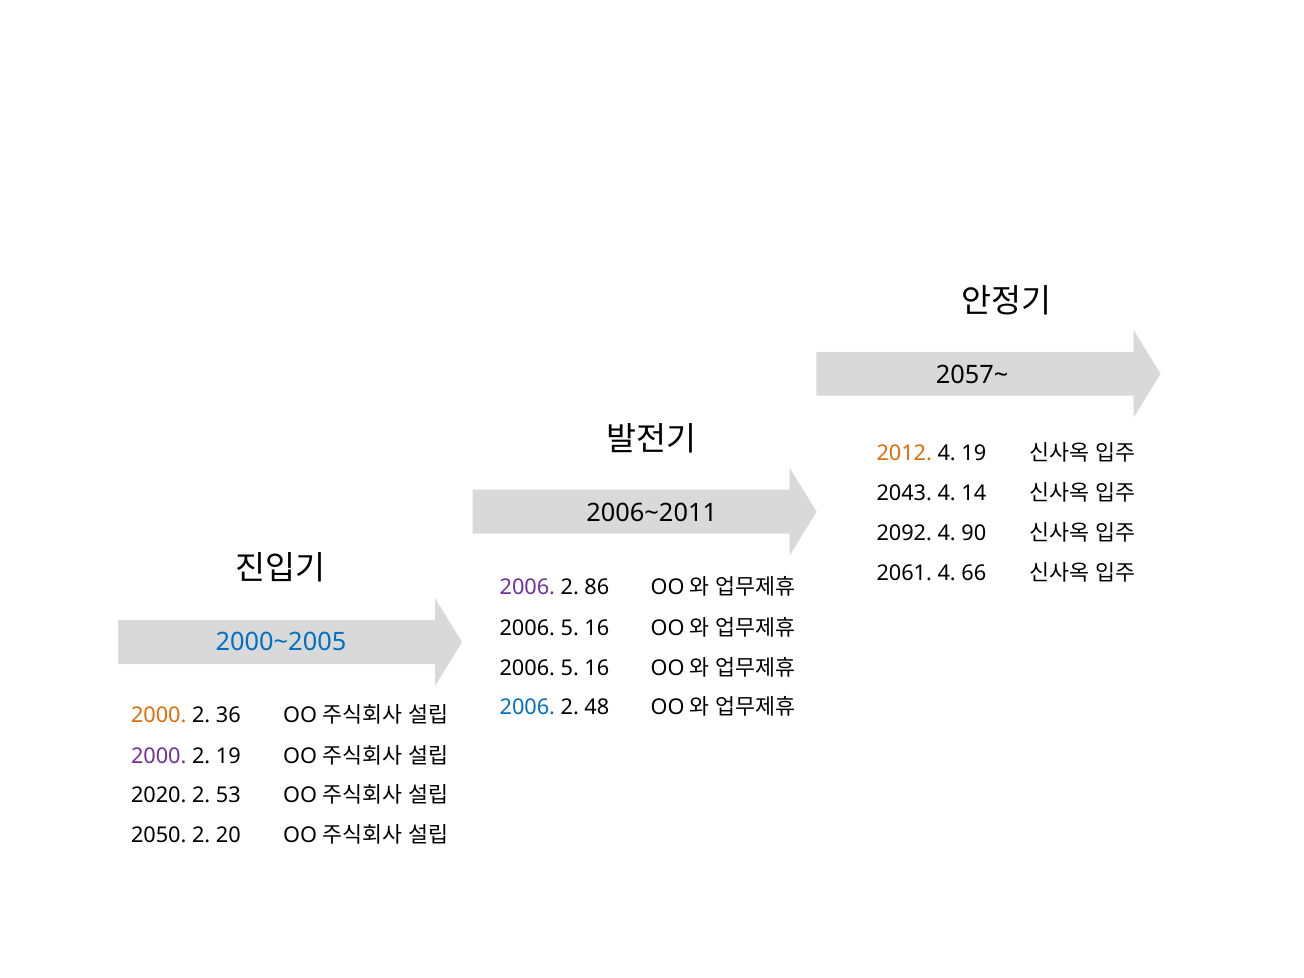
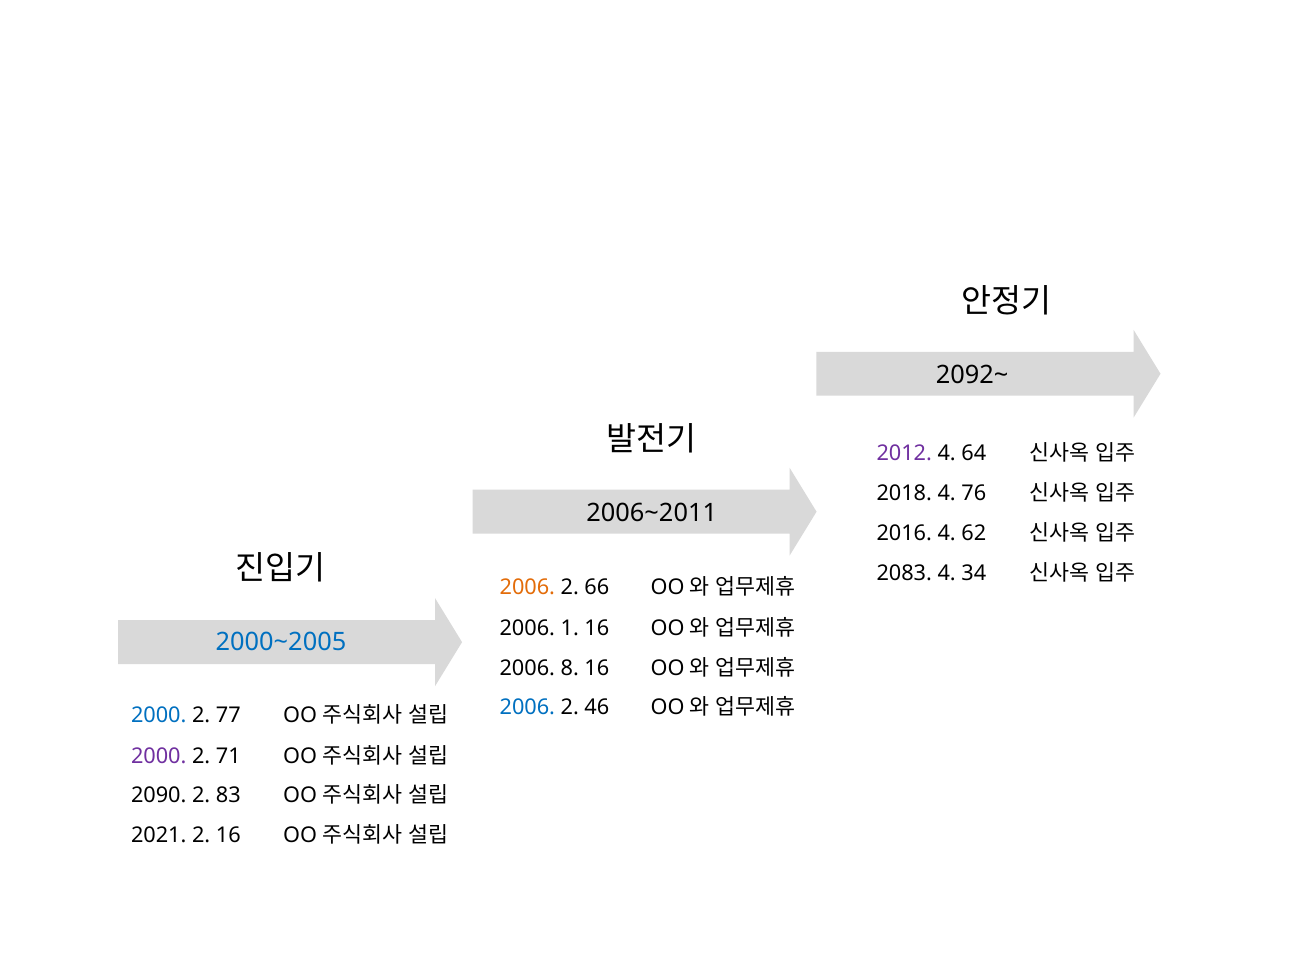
2057~: 2057~ -> 2092~ (972, 375)
2012 colour: orange -> purple (904, 453)
4 19: 19 -> 64 (974, 453)
2043: 2043 -> 2018 (904, 494)
14: 14 -> 76 (974, 494)
2092: 2092 -> 2016 (904, 533)
90: 90 -> 62 (974, 533)
2061: 2061 -> 2083 (904, 573)
66: 66 -> 34 (974, 573)
2006 colour: purple -> orange (527, 588)
86: 86 -> 66 (597, 588)
5: 5 -> 1 (570, 628)
5: 5 -> 8 (570, 668)
48: 48 -> 46 (597, 708)
2000 colour: orange -> blue (159, 715)
36: 36 -> 77 (228, 715)
2 19: 19 -> 71 (228, 756)
2020: 2020 -> 2090 (159, 796)
53: 53 -> 83 (228, 796)
2050: 2050 -> 2021 (159, 835)
2 20: 20 -> 16 (228, 835)
